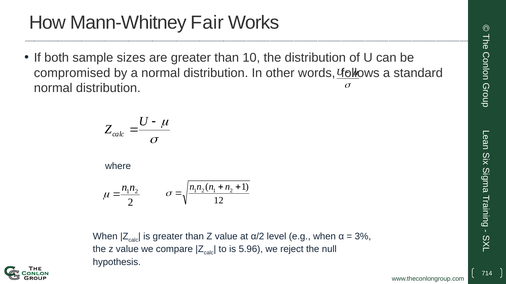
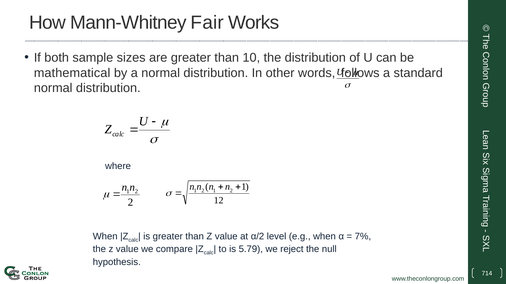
compromised: compromised -> mathematical (72, 73)
3%: 3% -> 7% (363, 237)
5.96: 5.96 -> 5.79 (251, 250)
